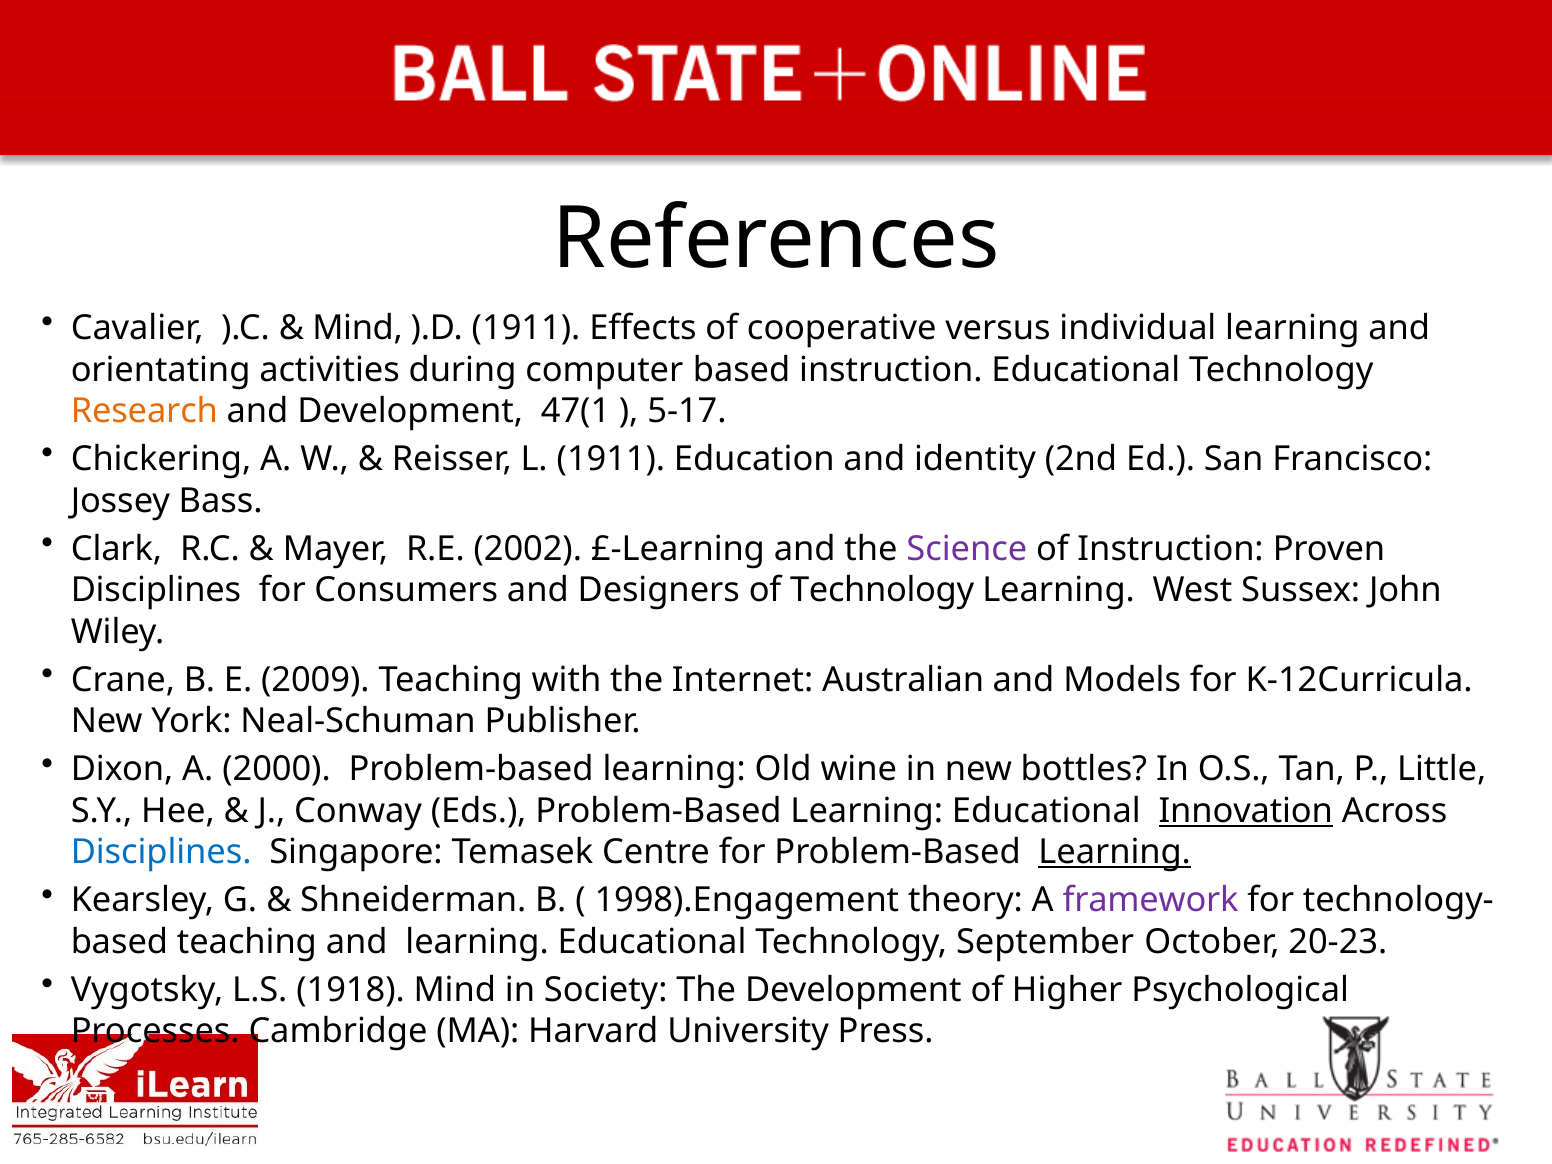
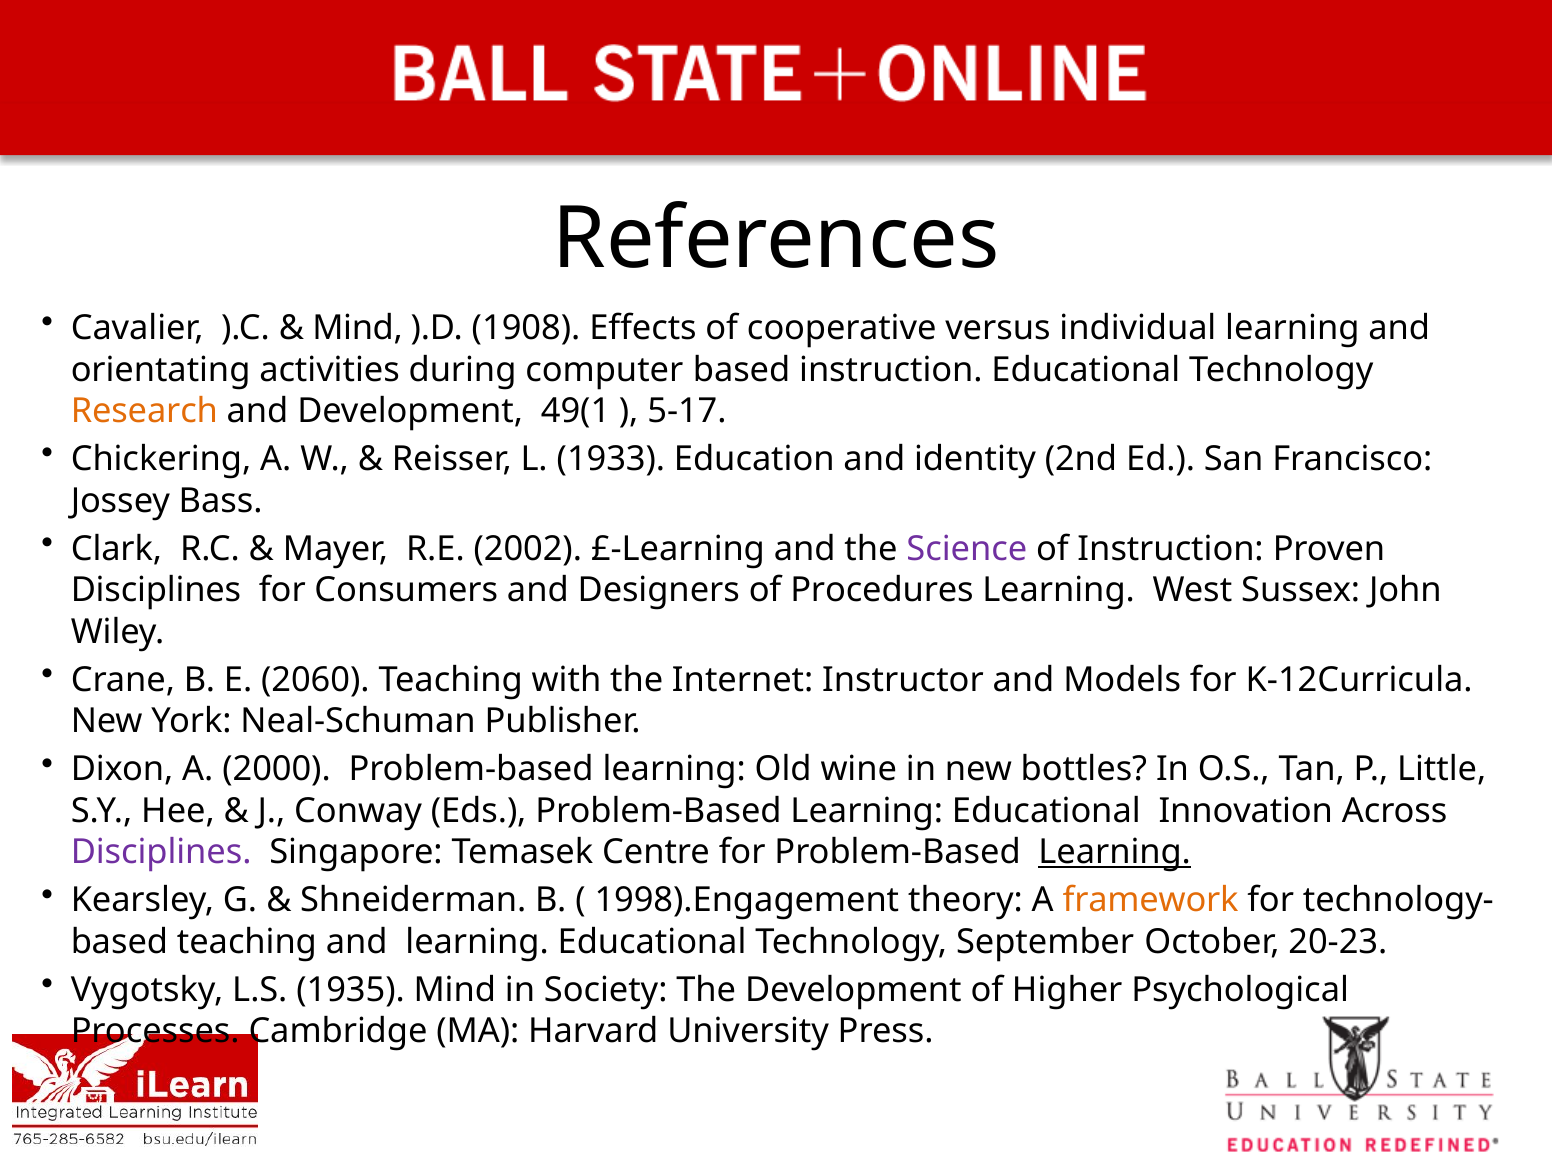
).D 1911: 1911 -> 1908 (526, 328)
47(1: 47(1 -> 49(1 (576, 411)
L 1911: 1911 -> 1933 (611, 459)
of Technology: Technology -> Procedures (882, 590)
2009: 2009 -> 2060 (315, 680)
Australian: Australian -> Instructor (903, 680)
Innovation underline: present -> none (1246, 811)
Disciplines colour: blue -> purple (161, 852)
framework colour: purple -> orange (1151, 901)
1918: 1918 -> 1935 (351, 990)
